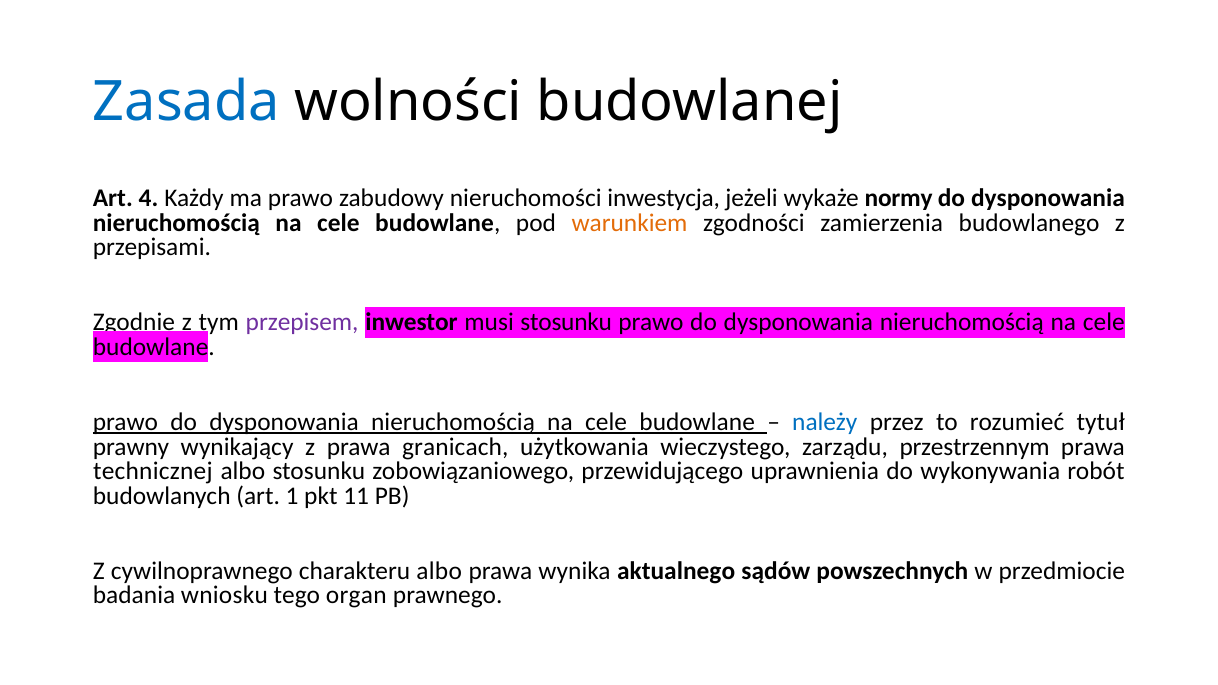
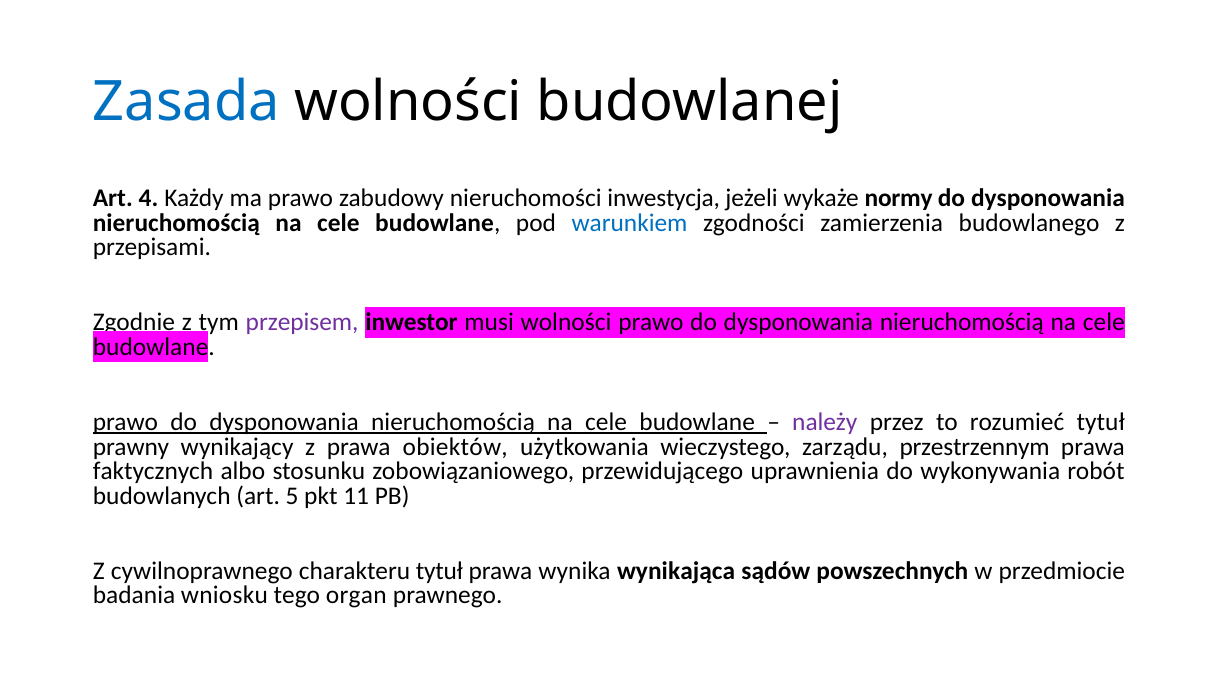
warunkiem colour: orange -> blue (630, 223)
musi stosunku: stosunku -> wolności (566, 323)
należy colour: blue -> purple (825, 422)
granicach: granicach -> obiektów (455, 447)
technicznej: technicznej -> faktycznych (153, 471)
1: 1 -> 5 (292, 496)
charakteru albo: albo -> tytuł (439, 571)
aktualnego: aktualnego -> wynikająca (676, 571)
